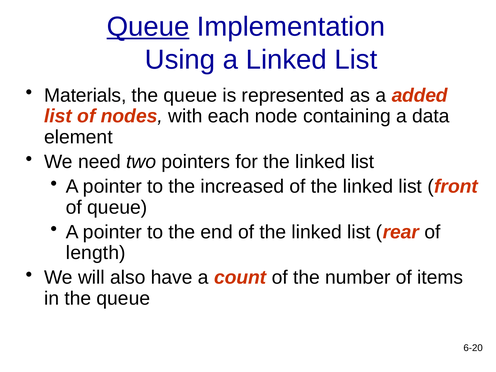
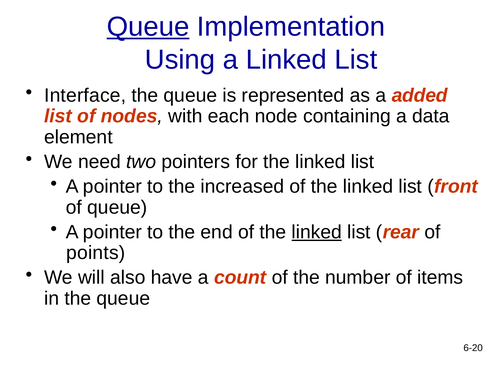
Materials: Materials -> Interface (85, 95)
linked underline: none -> present (317, 232)
length: length -> points (96, 253)
